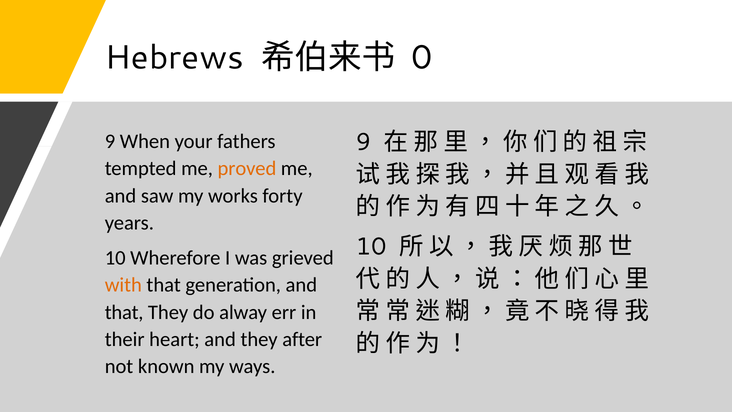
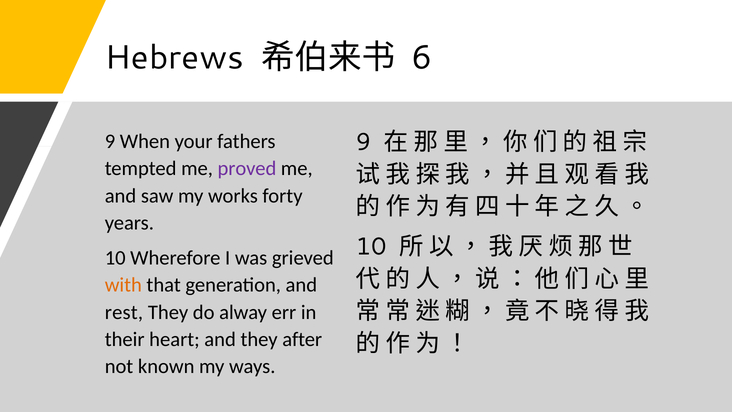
0: 0 -> 6 (422, 57)
proved colour: orange -> purple (247, 168)
that: that -> rest (124, 312)
